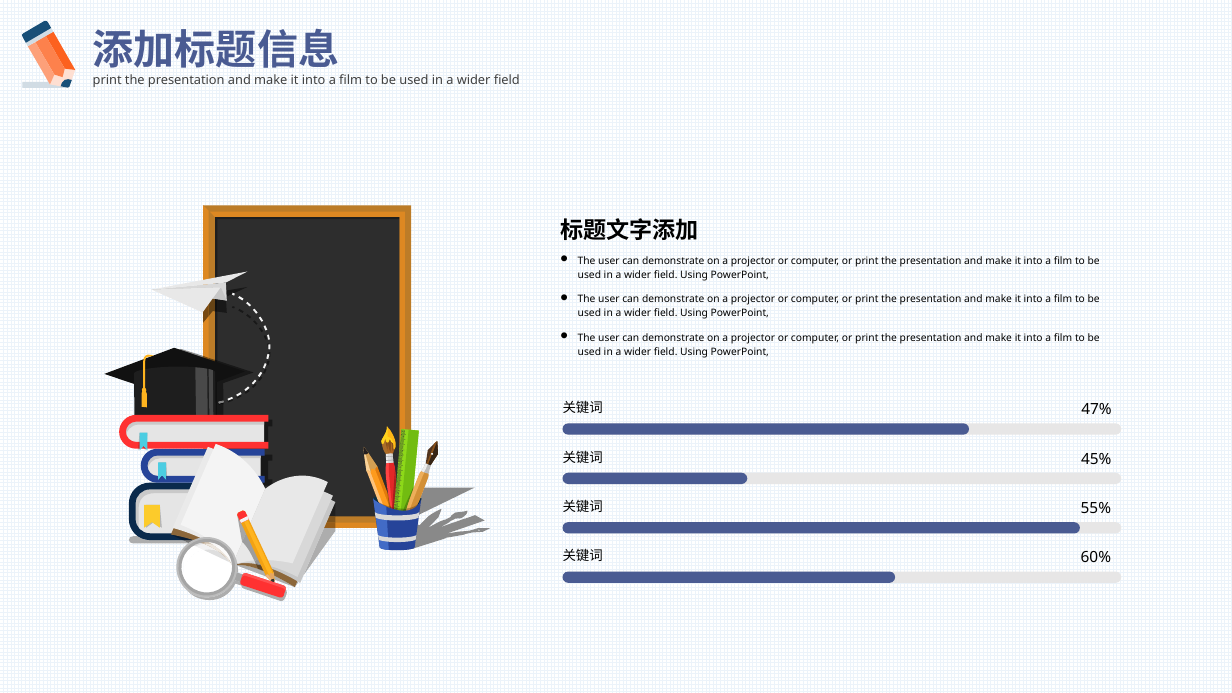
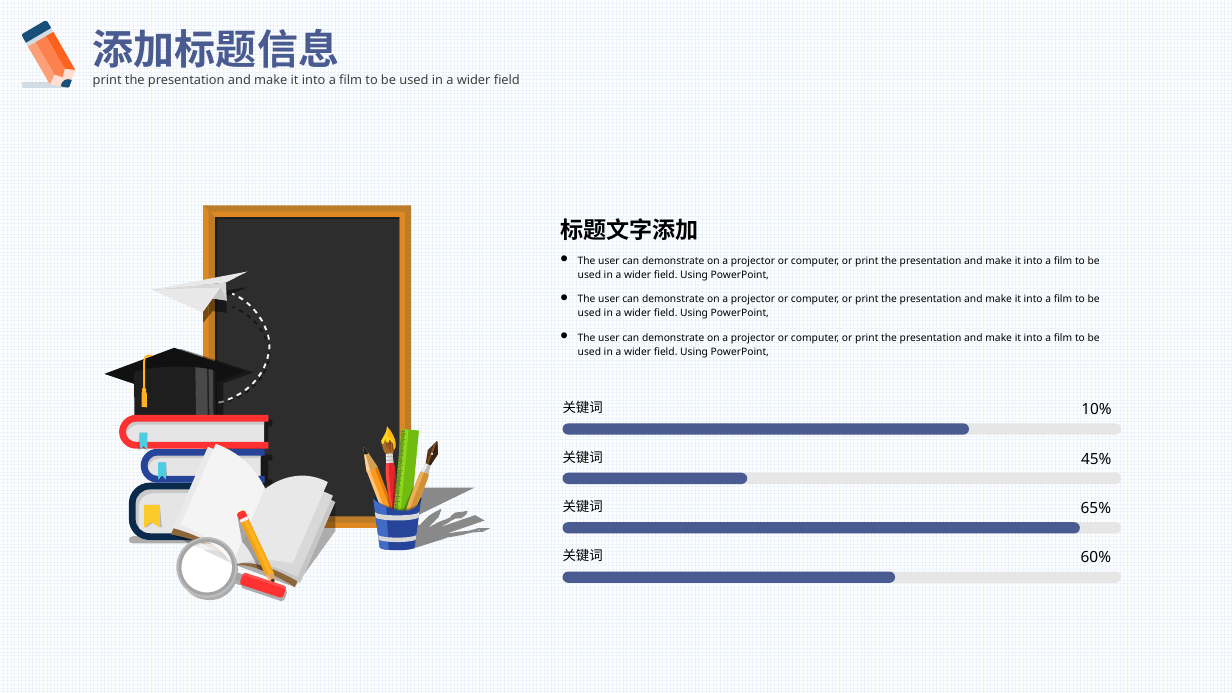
47%: 47% -> 10% (1097, 410)
55%: 55% -> 65% (1096, 508)
